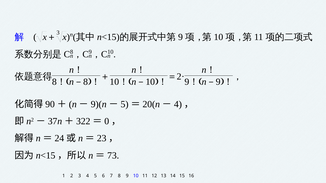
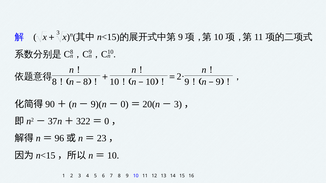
5: 5 -> 0 (125, 104)
4: 4 -> 3 (178, 104)
24: 24 -> 96 (59, 139)
73: 73 -> 10 (113, 156)
